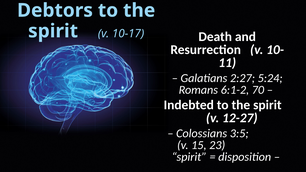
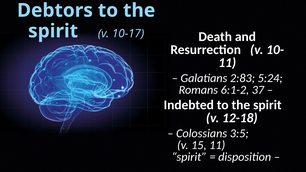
2:27: 2:27 -> 2:83 (242, 78)
70: 70 -> 37 (258, 90)
12-27: 12-27 -> 12-18 (240, 118)
15 23: 23 -> 11 (217, 145)
